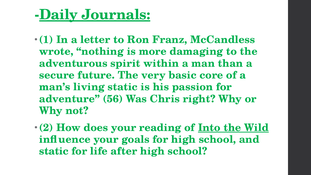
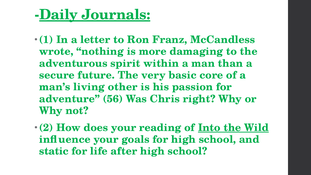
living static: static -> other (123, 87)
